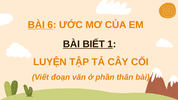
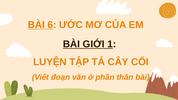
BIẾT: BIẾT -> GIỚI (94, 44)
